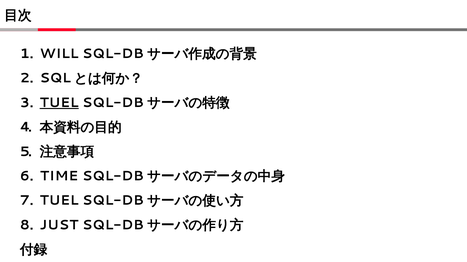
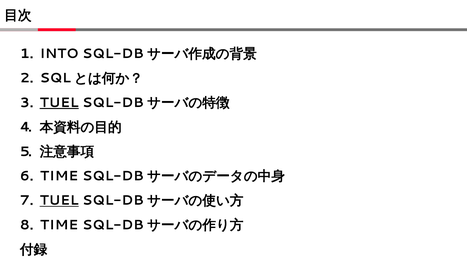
WILL: WILL -> INTO (59, 54)
TUEL underline: none -> present (59, 201)
JUST: JUST -> TIME (59, 226)
